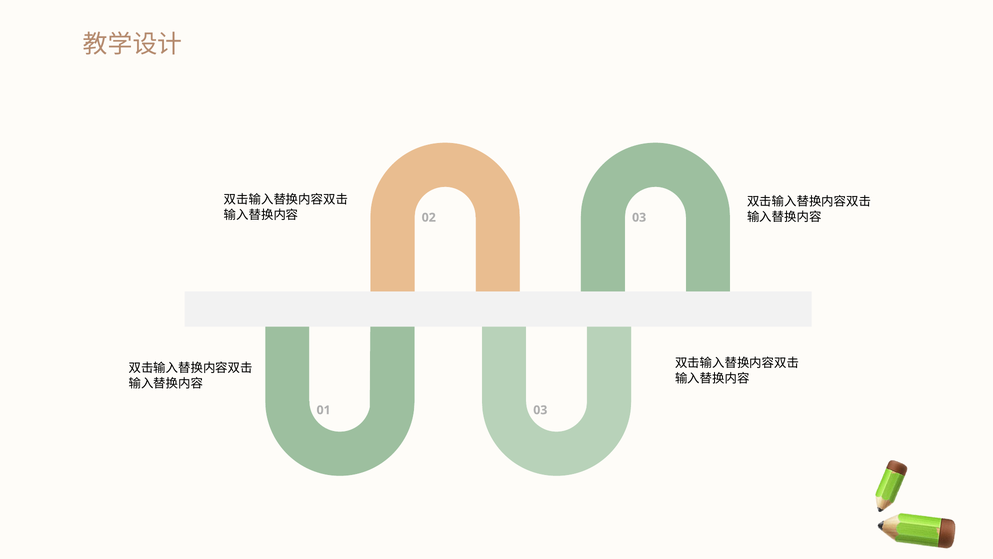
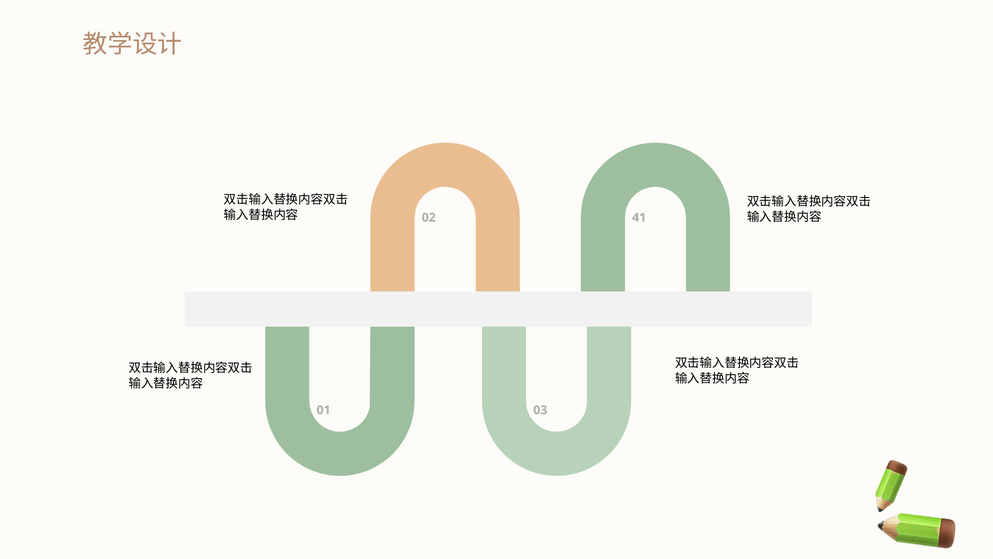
02 03: 03 -> 41 (639, 217)
